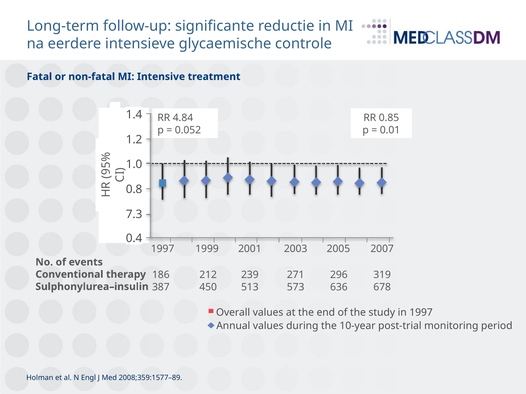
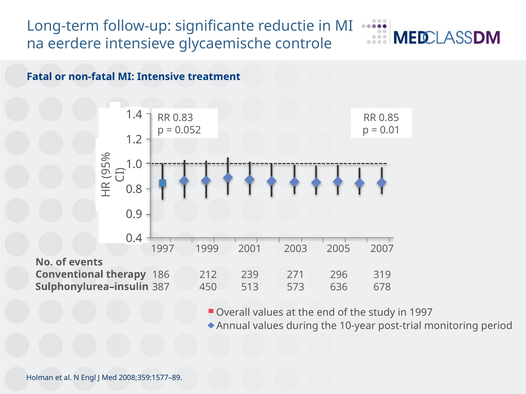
4.84: 4.84 -> 0.83 (183, 118)
7.3: 7.3 -> 0.9 (134, 215)
